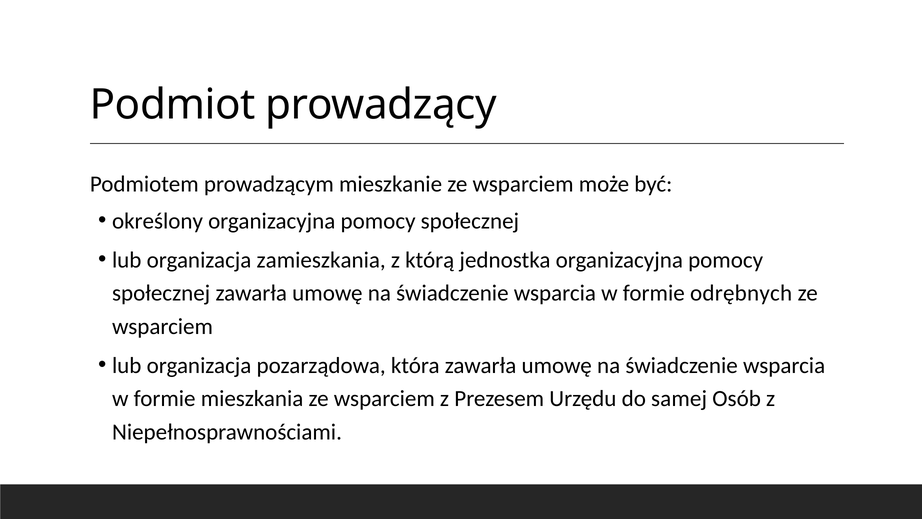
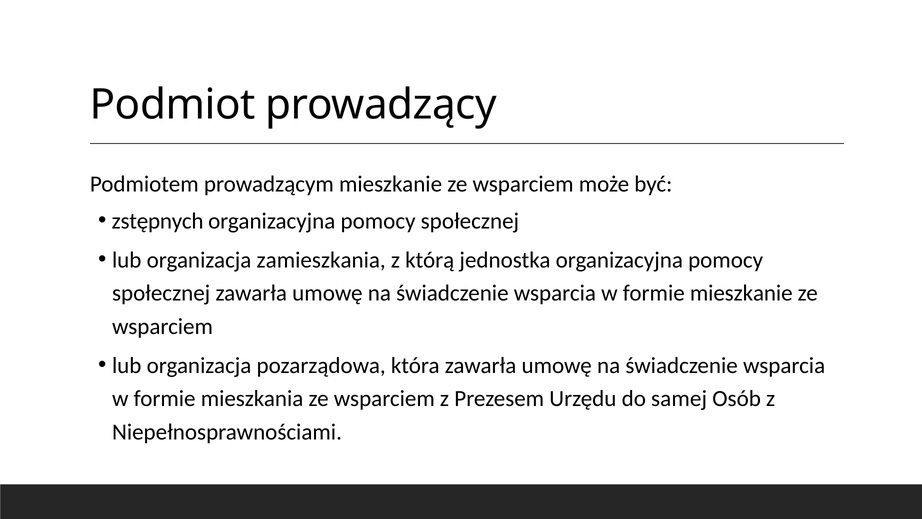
określony: określony -> zstępnych (158, 221)
formie odrębnych: odrębnych -> mieszkanie (741, 293)
